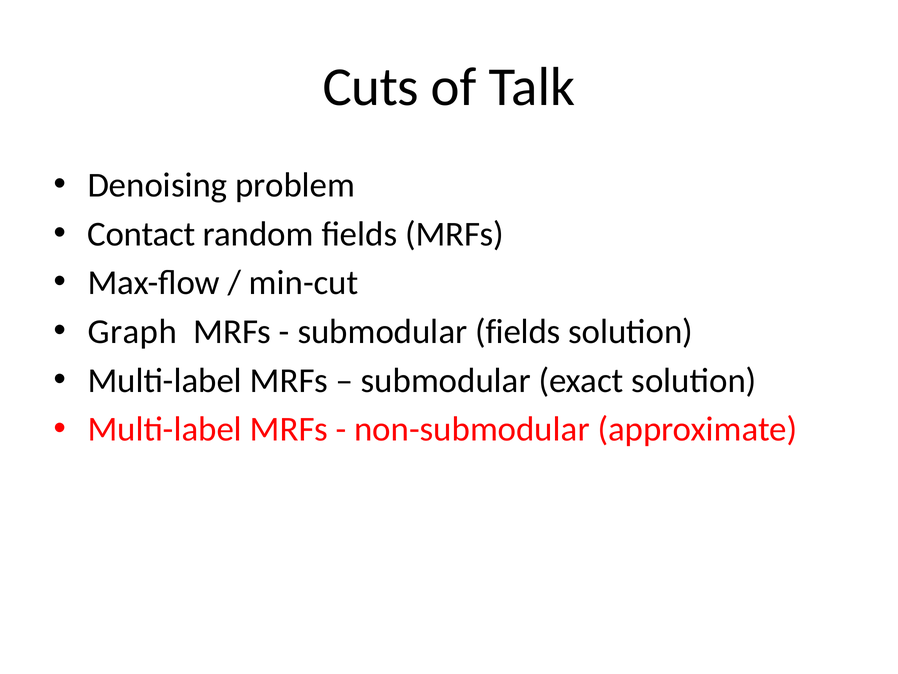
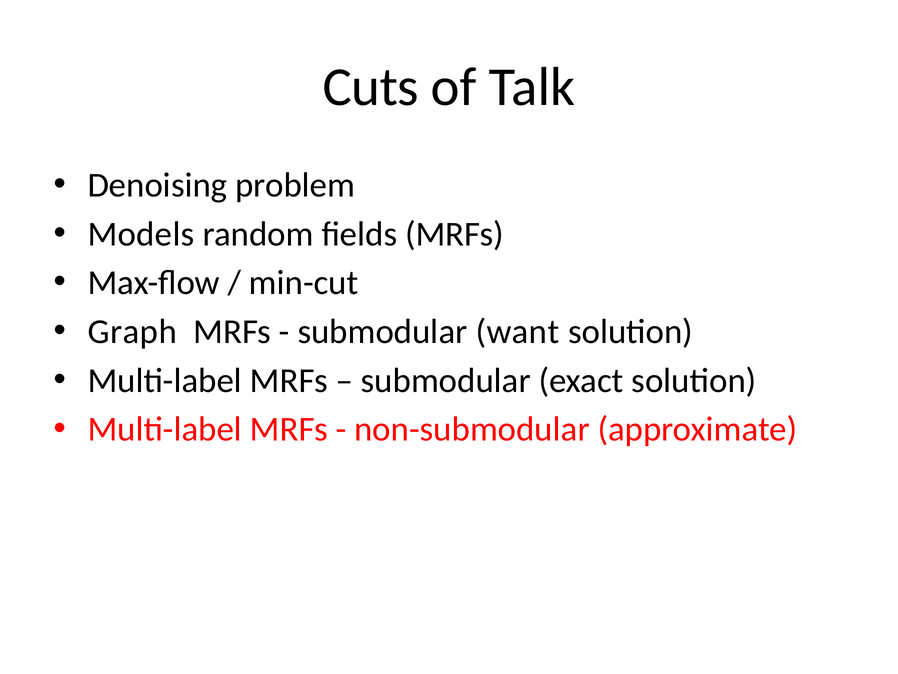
Contact: Contact -> Models (141, 234)
submodular fields: fields -> want (517, 331)
